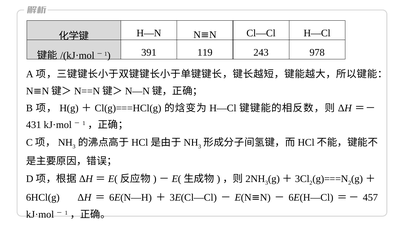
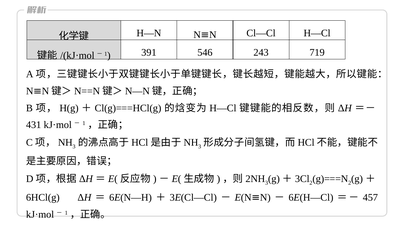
119: 119 -> 546 (205, 52)
978: 978 -> 719 (317, 52)
